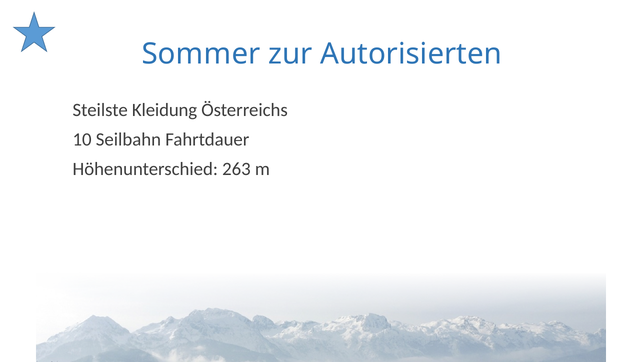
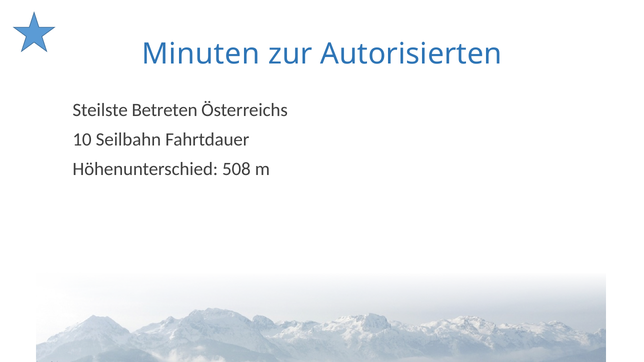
Sommer: Sommer -> Minuten (201, 54)
Kleidung: Kleidung -> Betreten (165, 110)
263: 263 -> 508 (236, 169)
